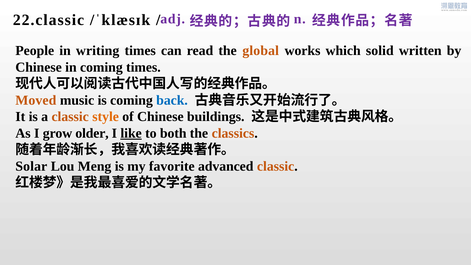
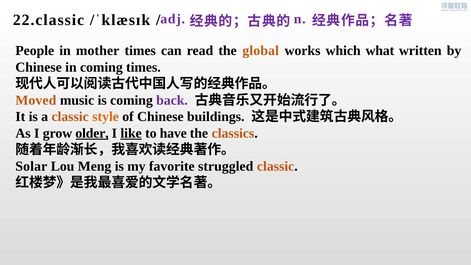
writing: writing -> mother (98, 51)
solid: solid -> what (380, 51)
back colour: blue -> purple (172, 100)
older underline: none -> present (92, 133)
both: both -> have (173, 133)
advanced: advanced -> struggled (226, 166)
